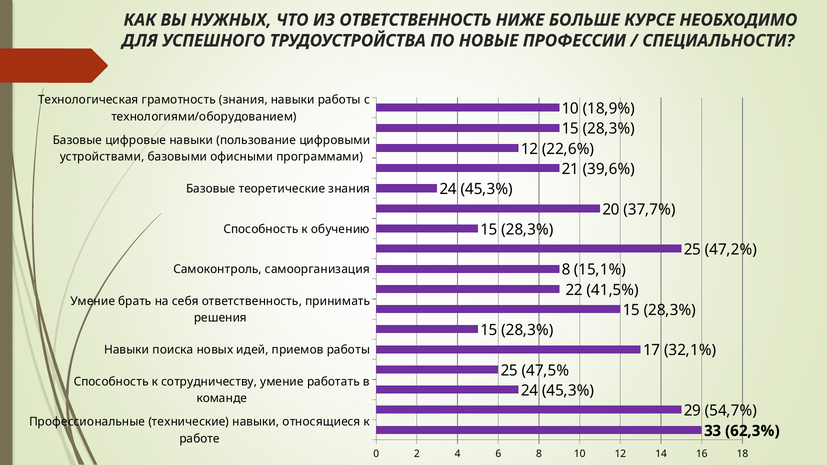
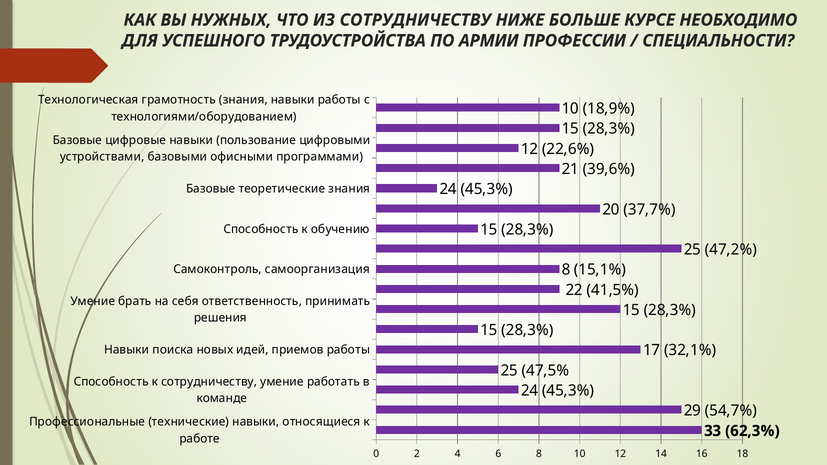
ИЗ ОТВЕТСТВЕННОСТЬ: ОТВЕТСТВЕННОСТЬ -> СОТРУДНИЧЕСТВУ (415, 20)
НОВЫЕ: НОВЫЕ -> АРМИИ (489, 41)
